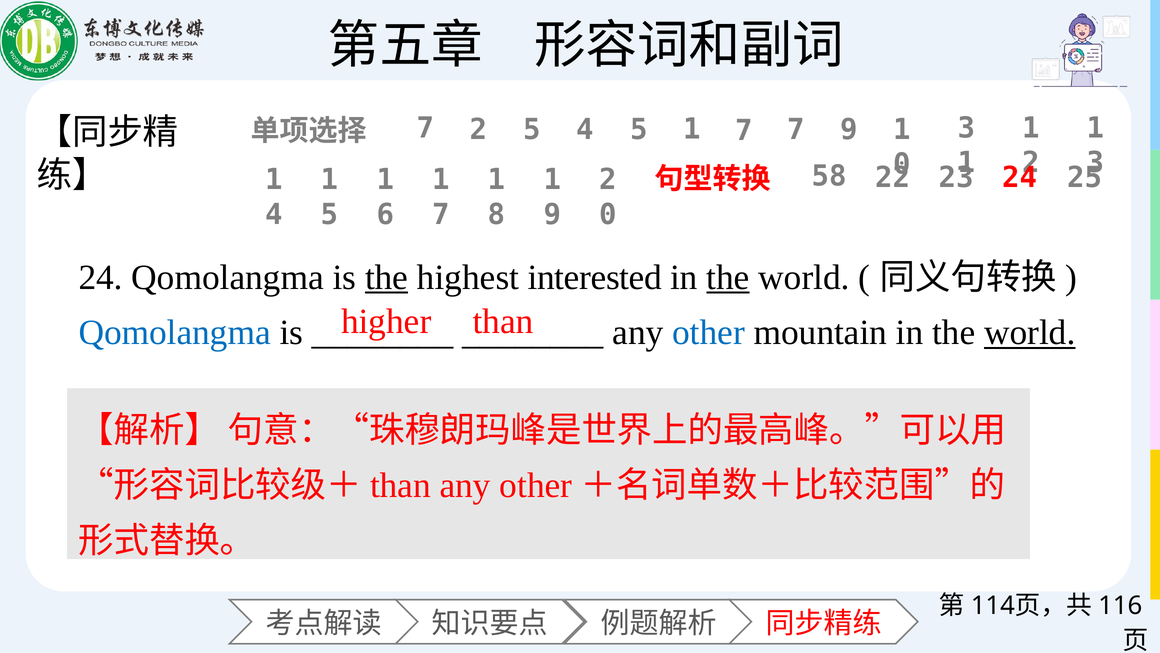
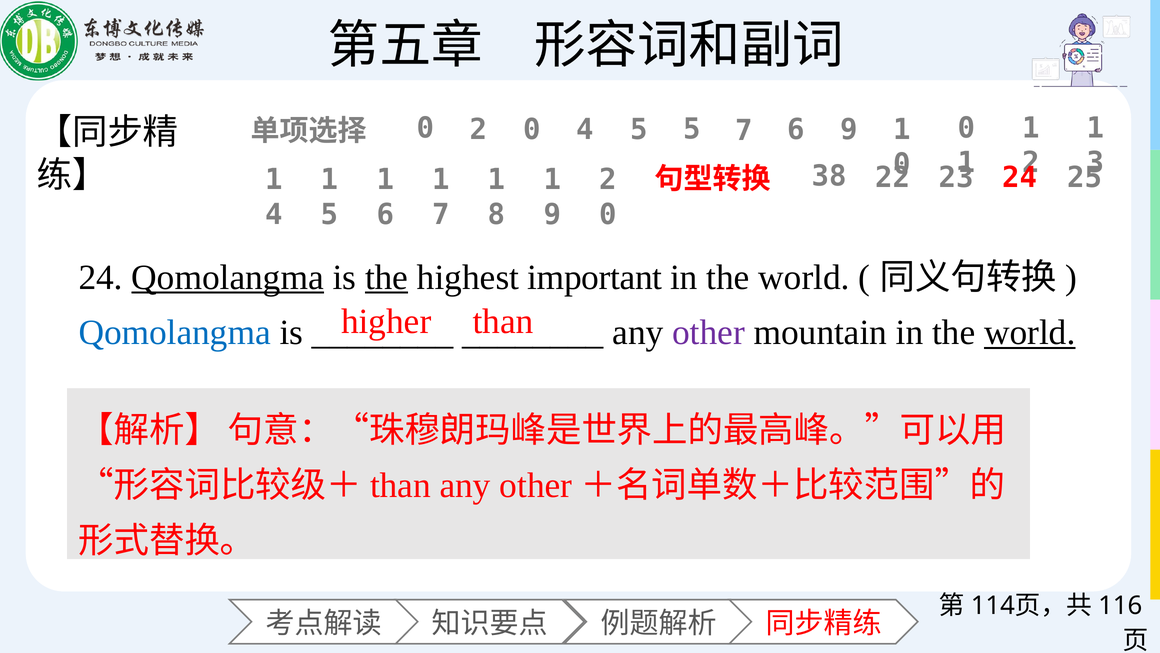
7: 7 -> 0 (426, 128)
5: 5 -> 0 (532, 129)
4 5 1: 1 -> 5 (692, 129)
7 7: 7 -> 6 (796, 129)
9 3: 3 -> 0 (967, 128)
58: 58 -> 38 (829, 176)
Qomolangma underline: none -> present (228, 277)
interested: interested -> important (595, 277)
the underline: present -> none (728, 277)
other colour: blue -> purple (709, 332)
